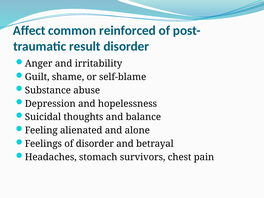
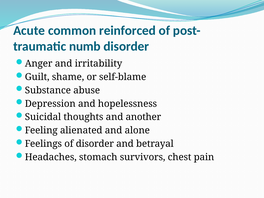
Affect: Affect -> Acute (29, 30)
result: result -> numb (85, 46)
balance: balance -> another (143, 117)
